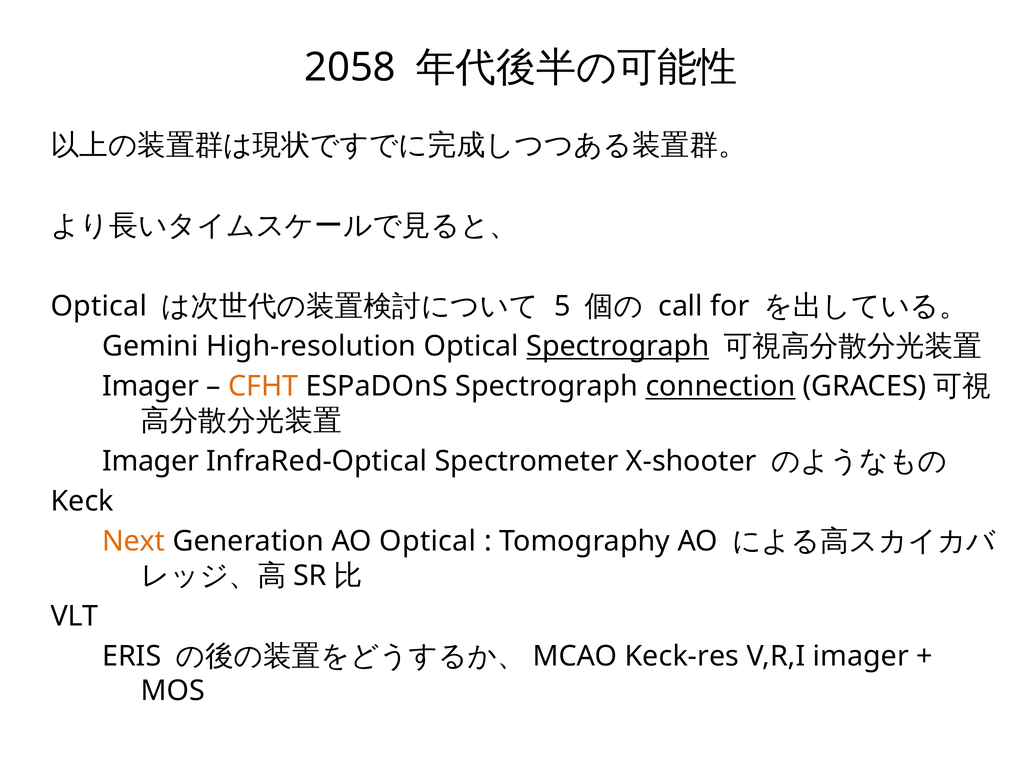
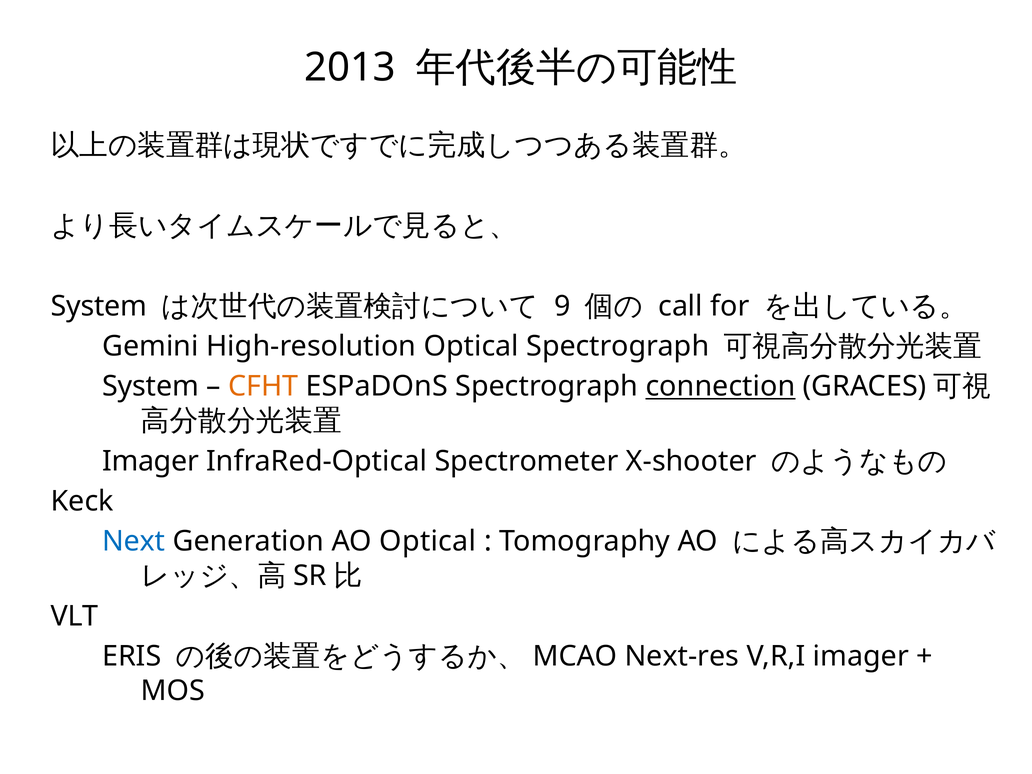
2058: 2058 -> 2013 (350, 67)
Optical: Optical -> System (99, 306)
5: 5 -> 9 (562, 306)
Spectrograph underline: present -> none (618, 346)
Imager: Imager -> System (151, 386)
Next colour: orange -> blue (134, 541)
Keck-res: Keck-res -> Next-res (682, 656)
